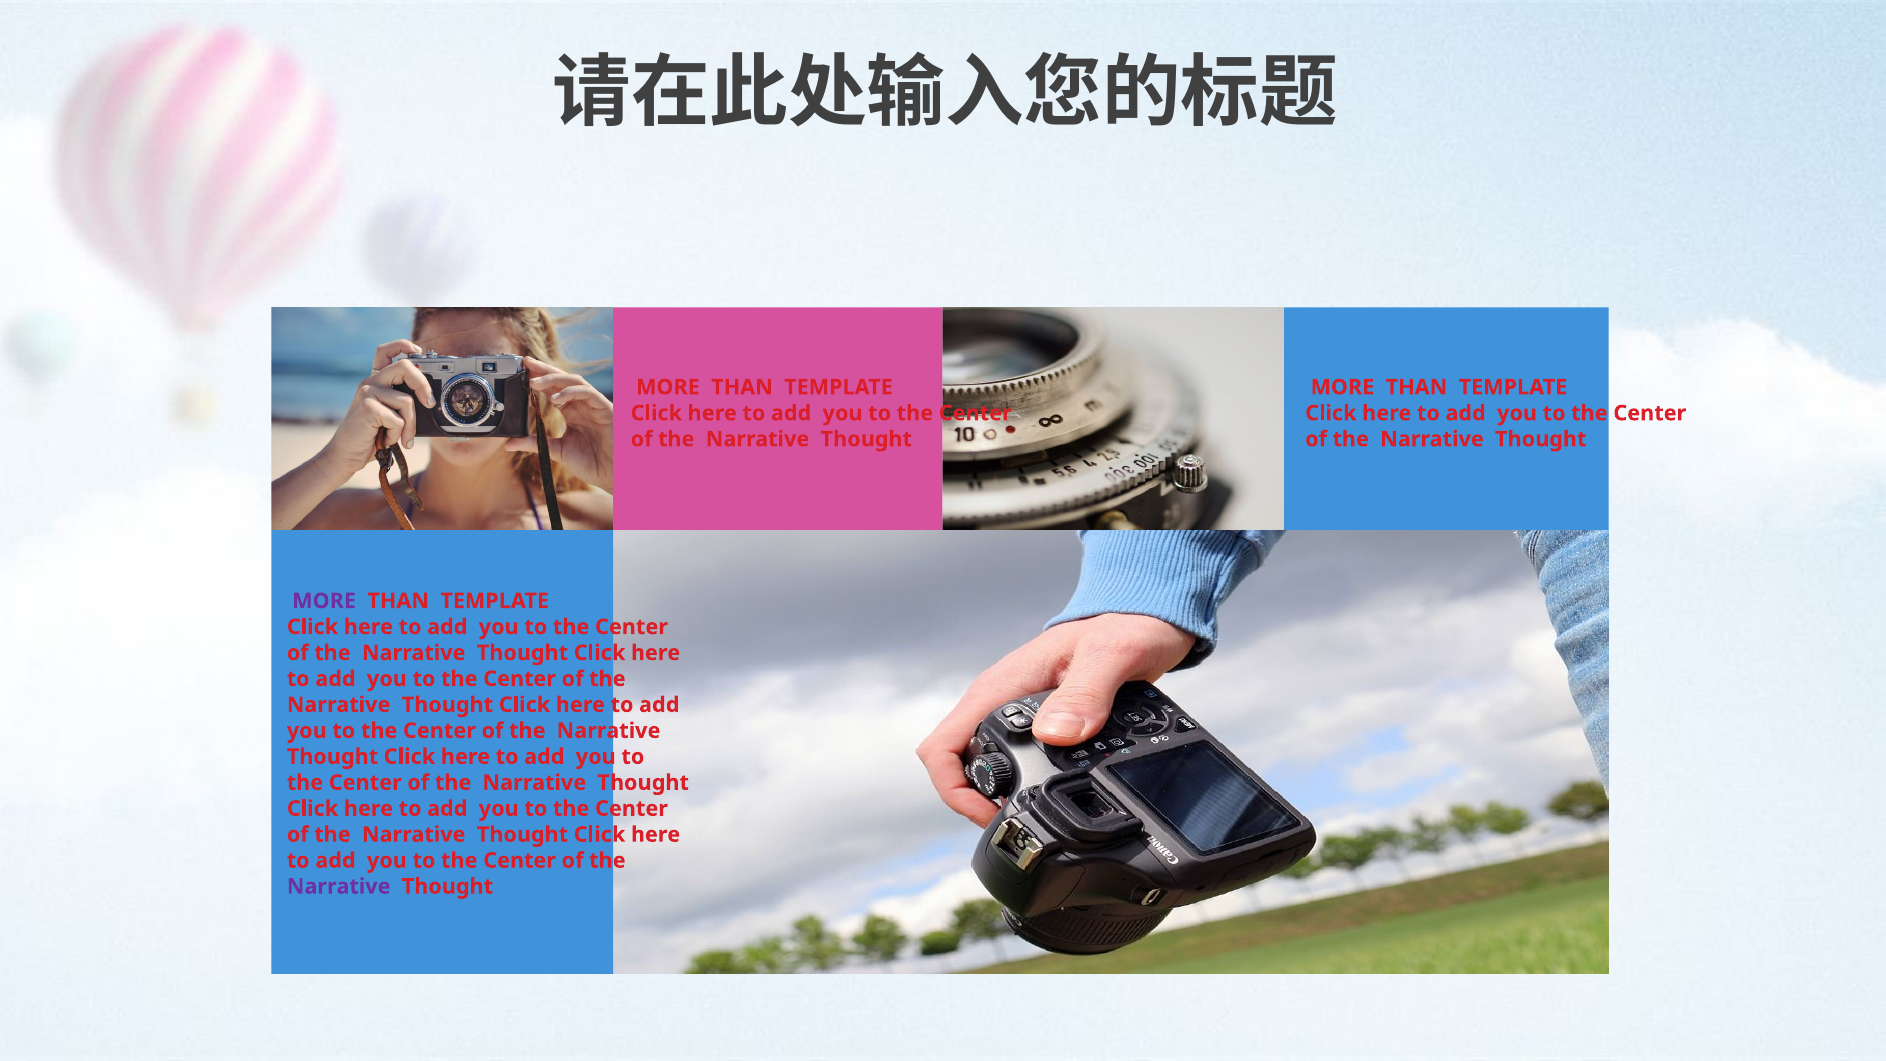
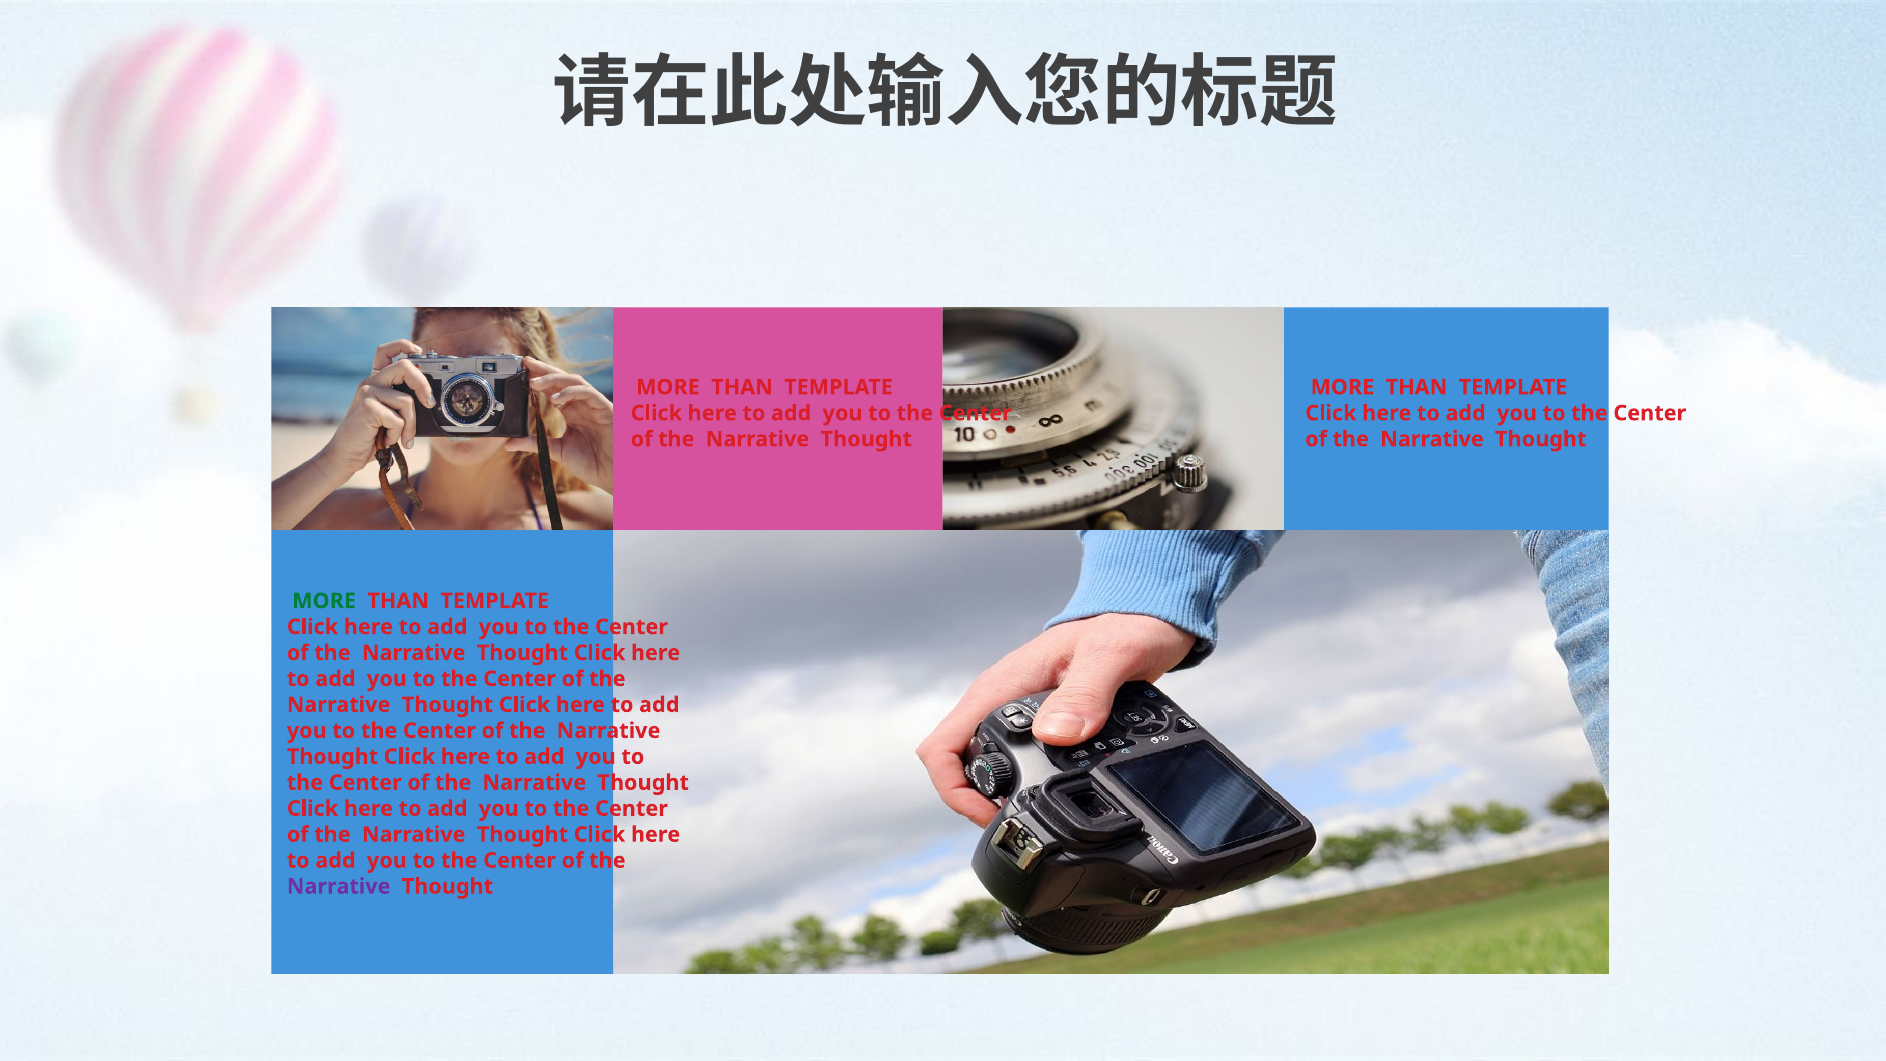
MORE colour: purple -> green (324, 601)
